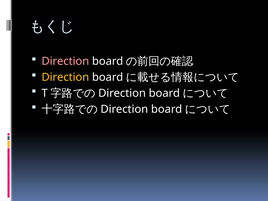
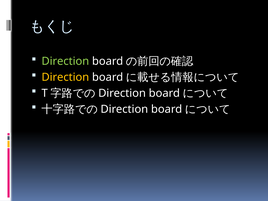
Direction colour: pink -> light green (65, 61)
